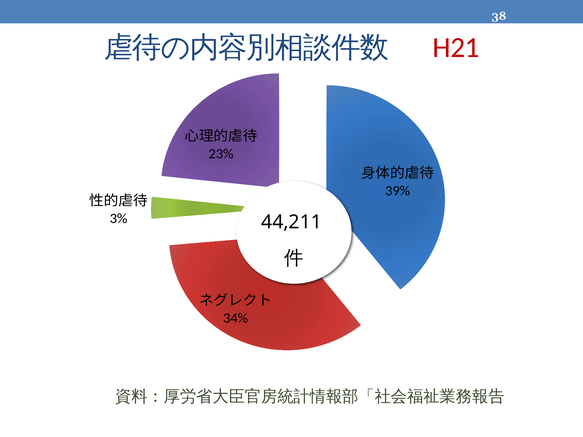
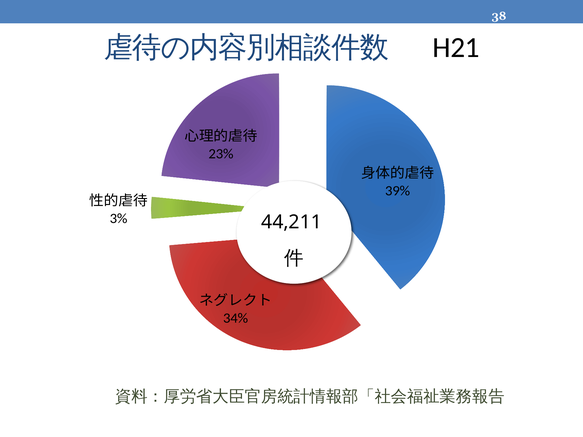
H21 colour: red -> black (456, 47)
